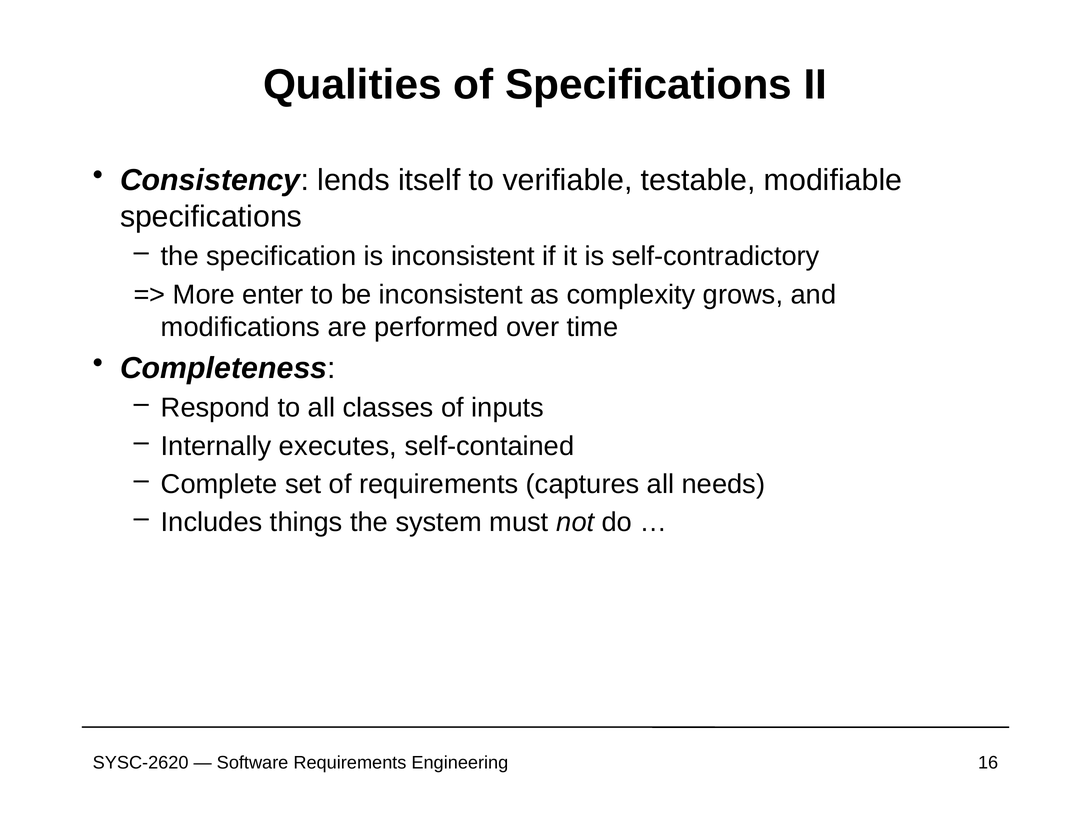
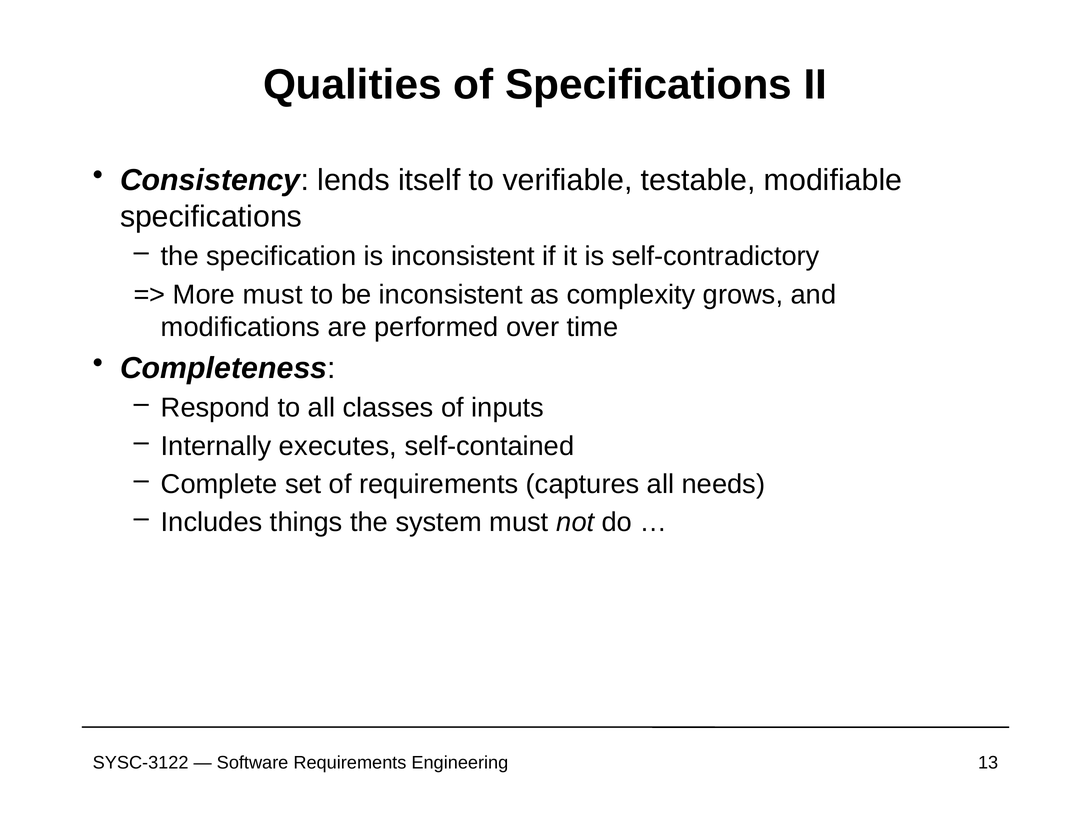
More enter: enter -> must (273, 295)
SYSC-2620: SYSC-2620 -> SYSC-3122 (141, 763)
16: 16 -> 13 (988, 763)
